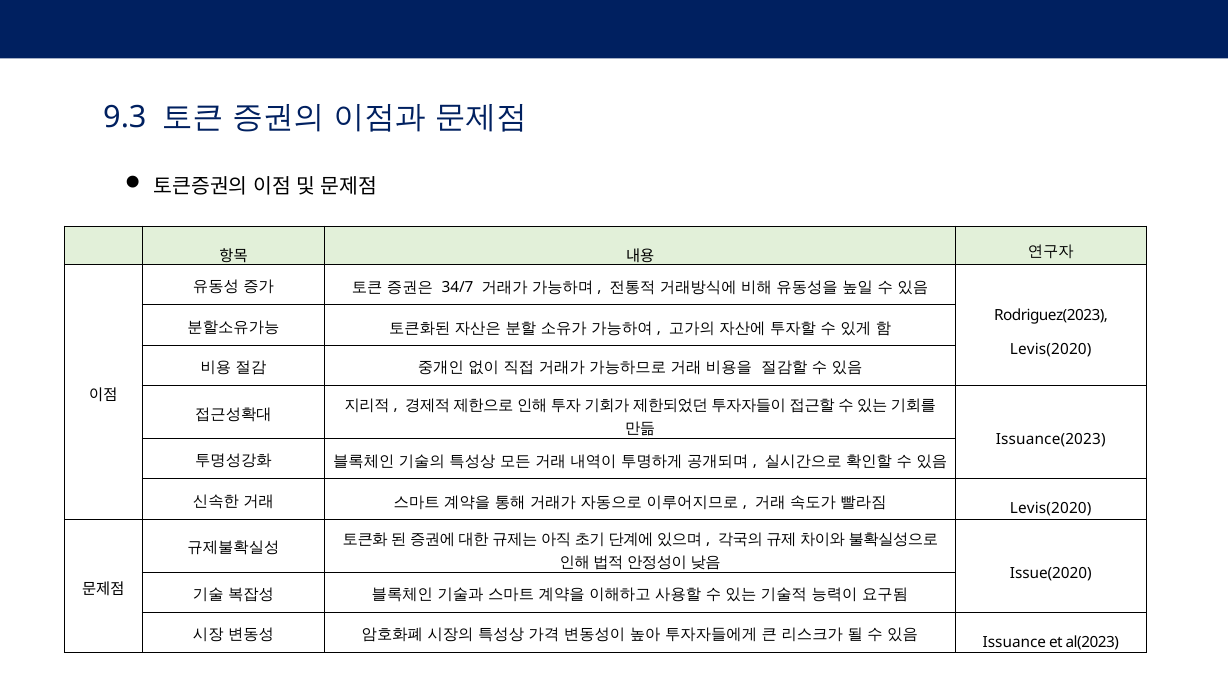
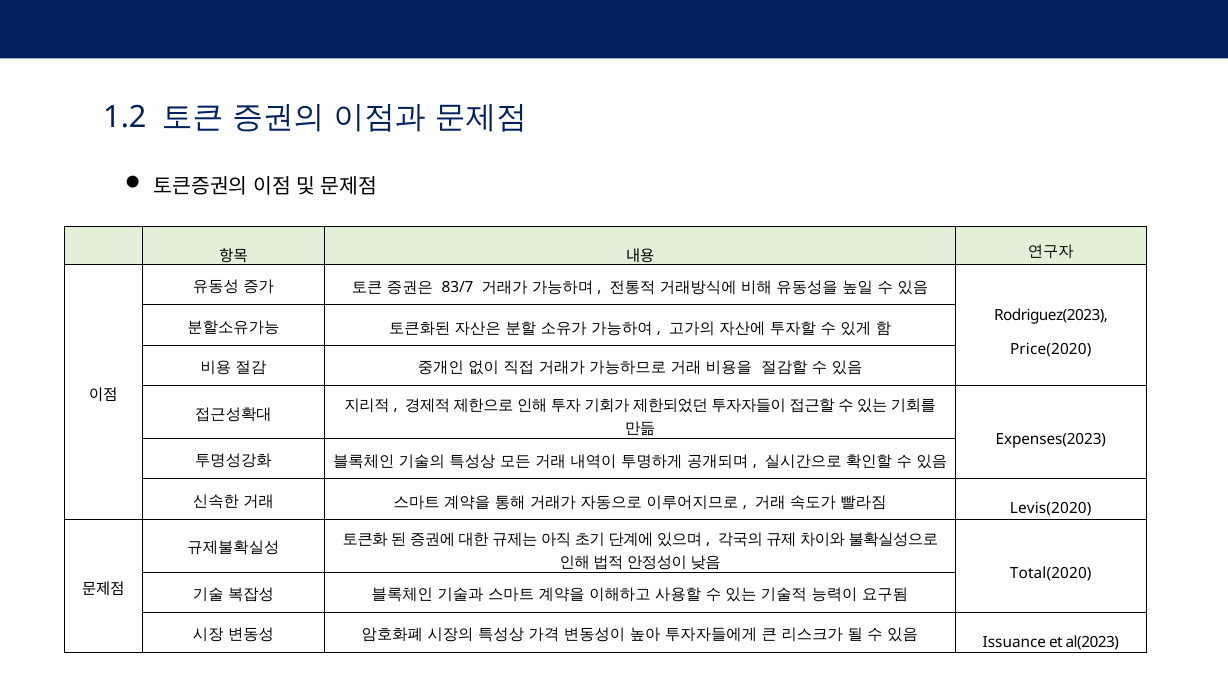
9.3: 9.3 -> 1.2 (125, 118)
34/7: 34/7 -> 83/7 (458, 288)
Levis(2020: Levis(2020 -> Price(2020 (1051, 350)
Issuance(2023: Issuance(2023 -> Expenses(2023 (1051, 440)
Issue(2020: Issue(2020 -> Total(2020 (1051, 573)
